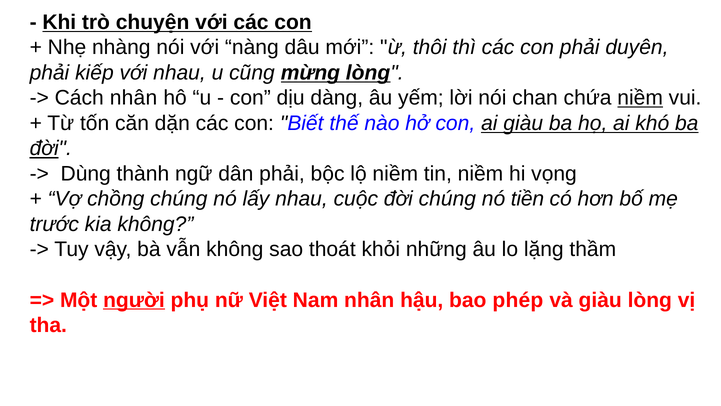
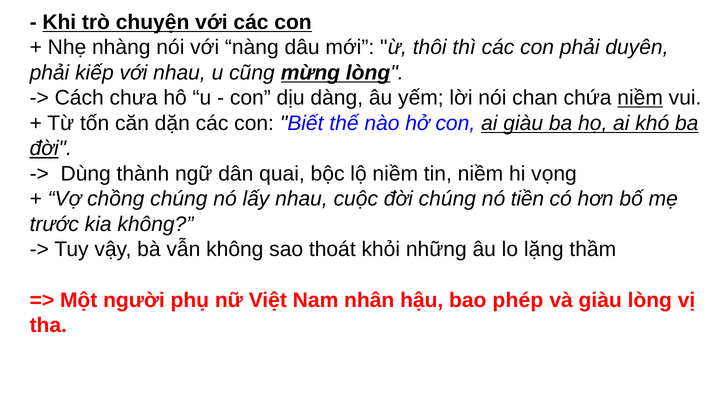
Cách nhân: nhân -> chưa (134, 98)
dân phải: phải -> quai (282, 174)
người underline: present -> none (134, 300)
